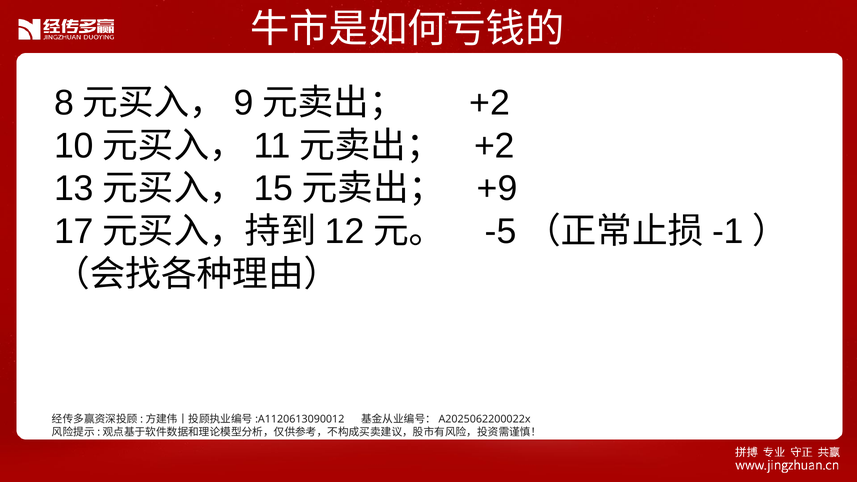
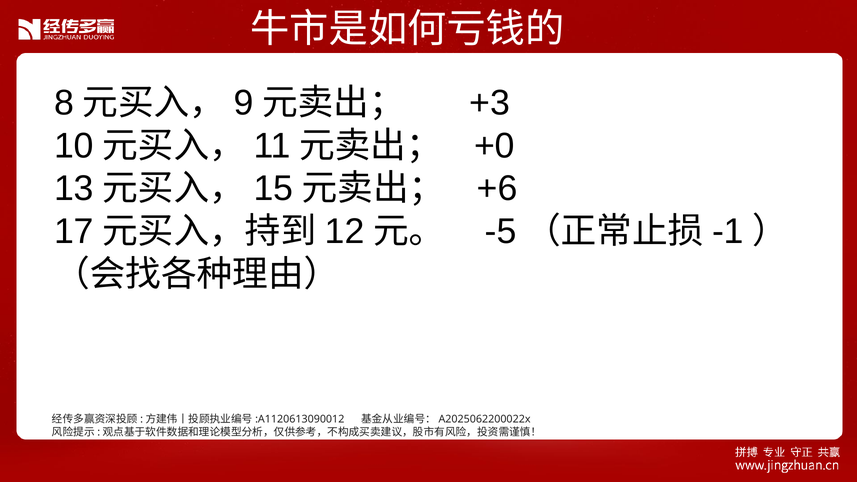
+2: +2 -> +3 (490, 103)
+2: +2 -> +0 (495, 146)
+9: +9 -> +6 (497, 189)
